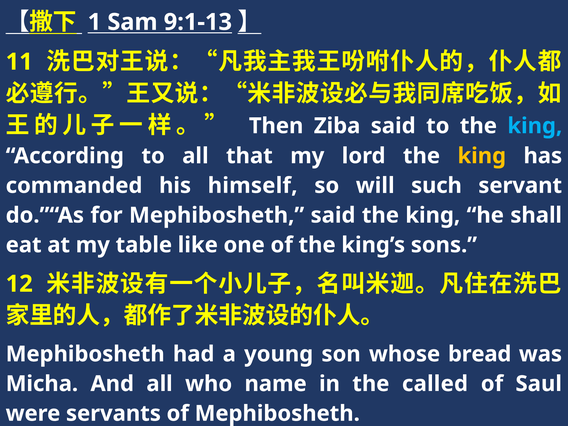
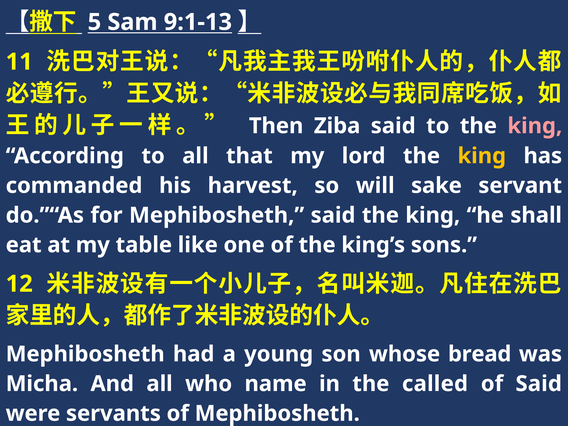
1: 1 -> 5 (94, 22)
king colour: light blue -> pink (535, 126)
himself: himself -> harvest (253, 186)
such: such -> sake (436, 186)
of Saul: Saul -> Said (539, 384)
